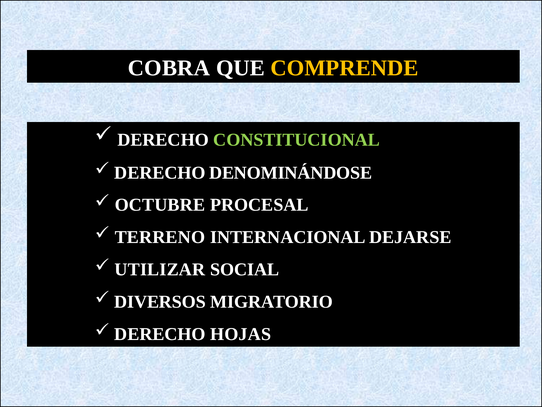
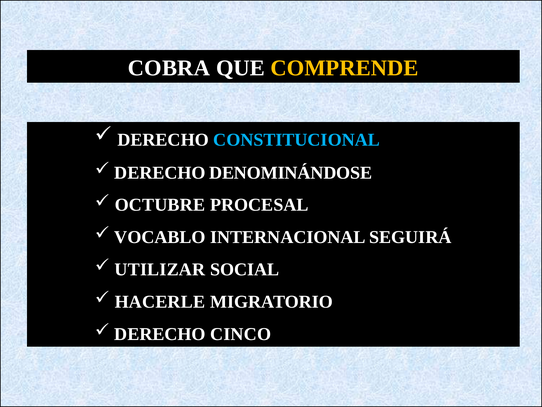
CONSTITUCIONAL colour: light green -> light blue (297, 140)
TERRENO: TERRENO -> VOCABLO (160, 237)
DEJARSE: DEJARSE -> SEGUIRÁ (410, 237)
DIVERSOS: DIVERSOS -> HACERLE (160, 301)
HOJAS: HOJAS -> CINCO (241, 334)
